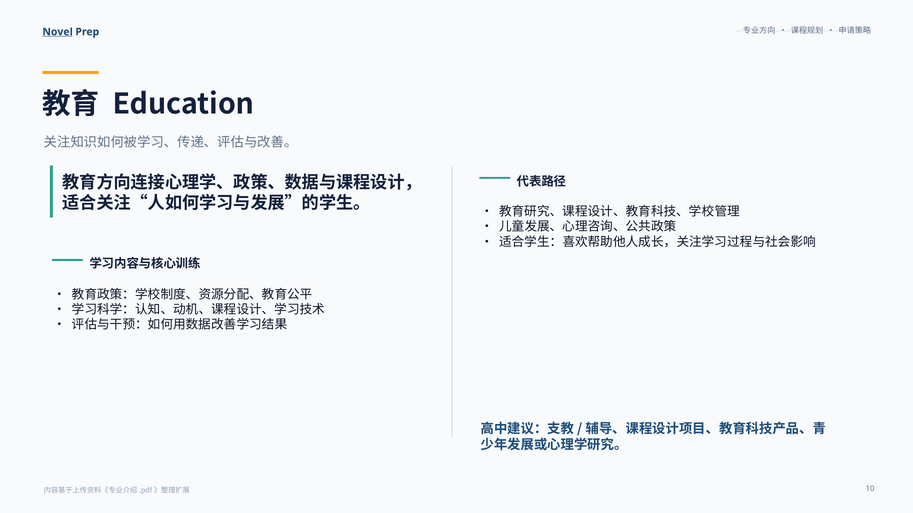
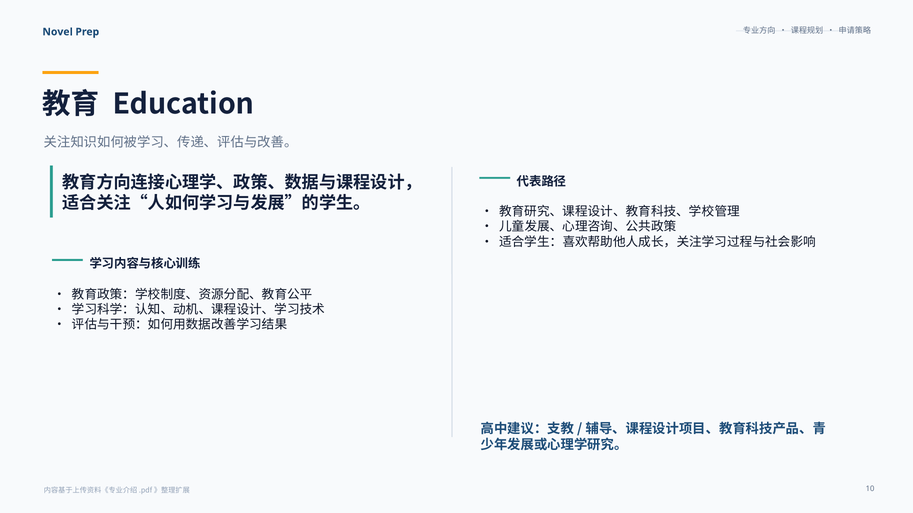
Novel underline: present -> none (58, 32)
